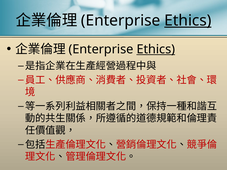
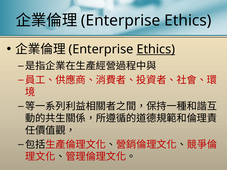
Ethics underline: present -> none (188, 21)
